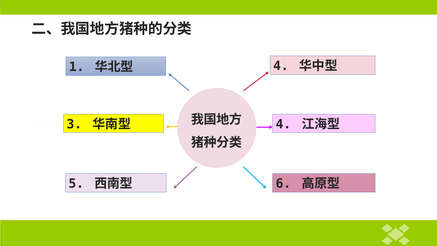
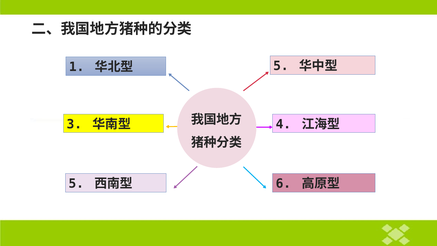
4: 4 -> 5 (281, 66)
